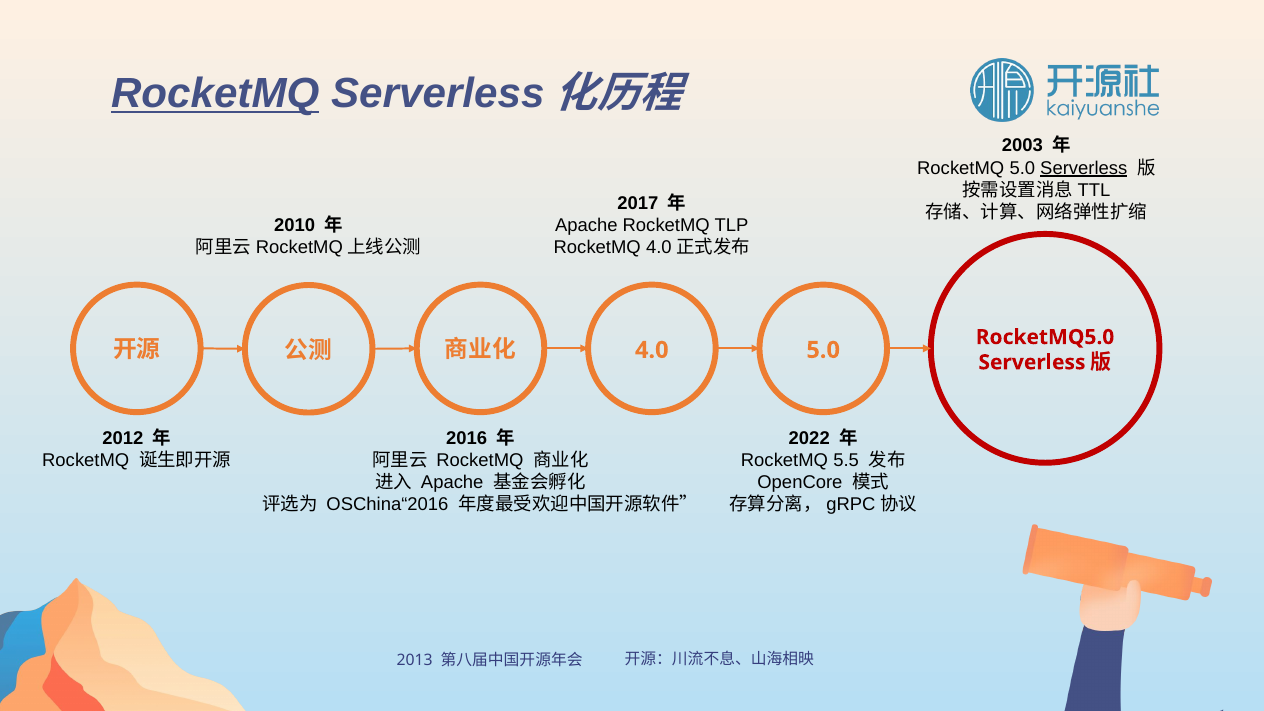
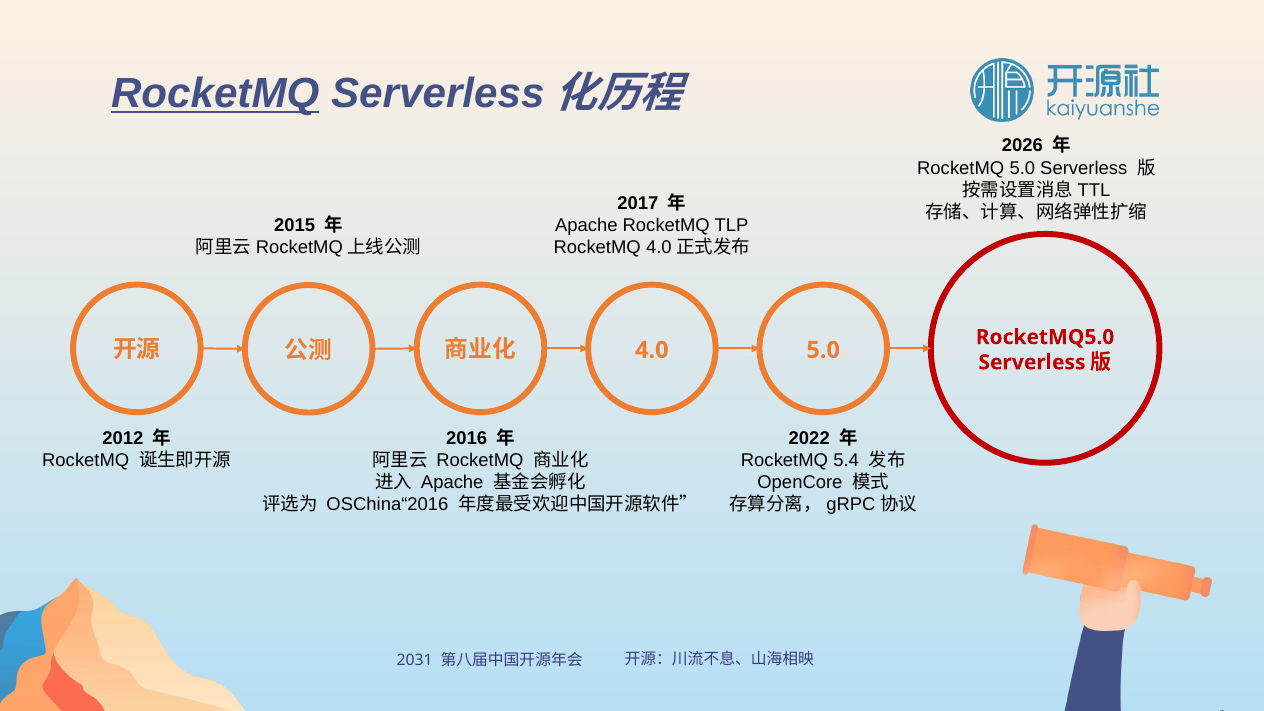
2003: 2003 -> 2026 (1022, 146)
Serverless underline: present -> none (1084, 168)
2010: 2010 -> 2015 (295, 225)
5.5: 5.5 -> 5.4 (846, 460)
2013: 2013 -> 2031 (415, 660)
